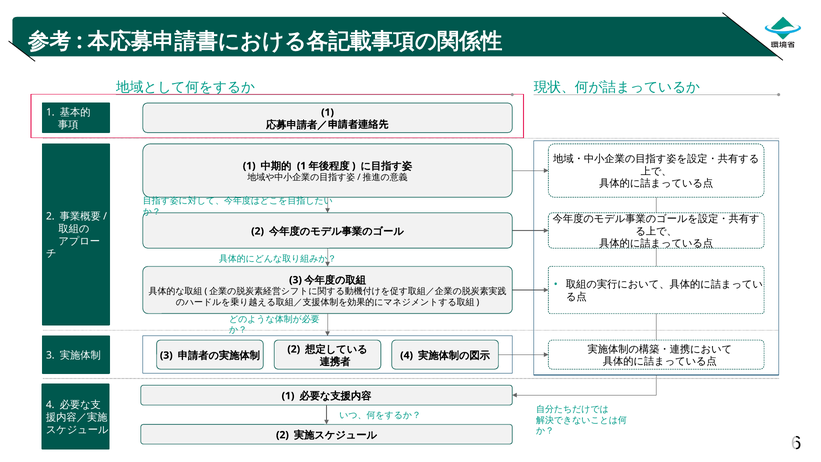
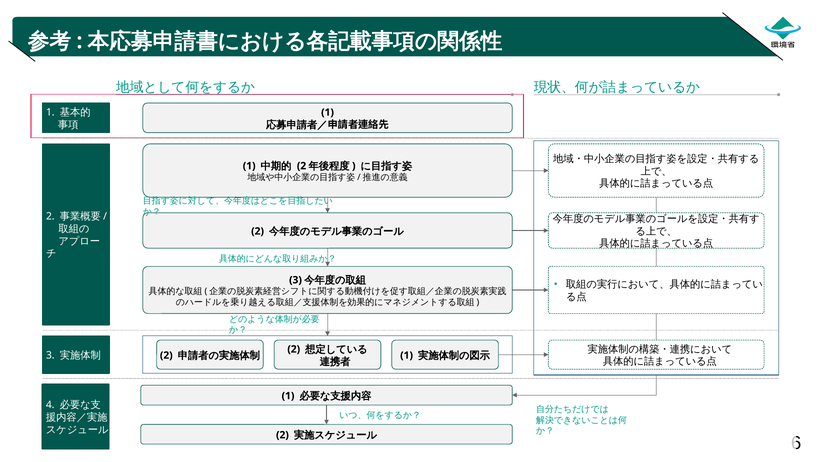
1: 1 -> 2 (302, 166)
3: 3 -> 2 (166, 355)
4: 4 -> 1 (407, 355)
